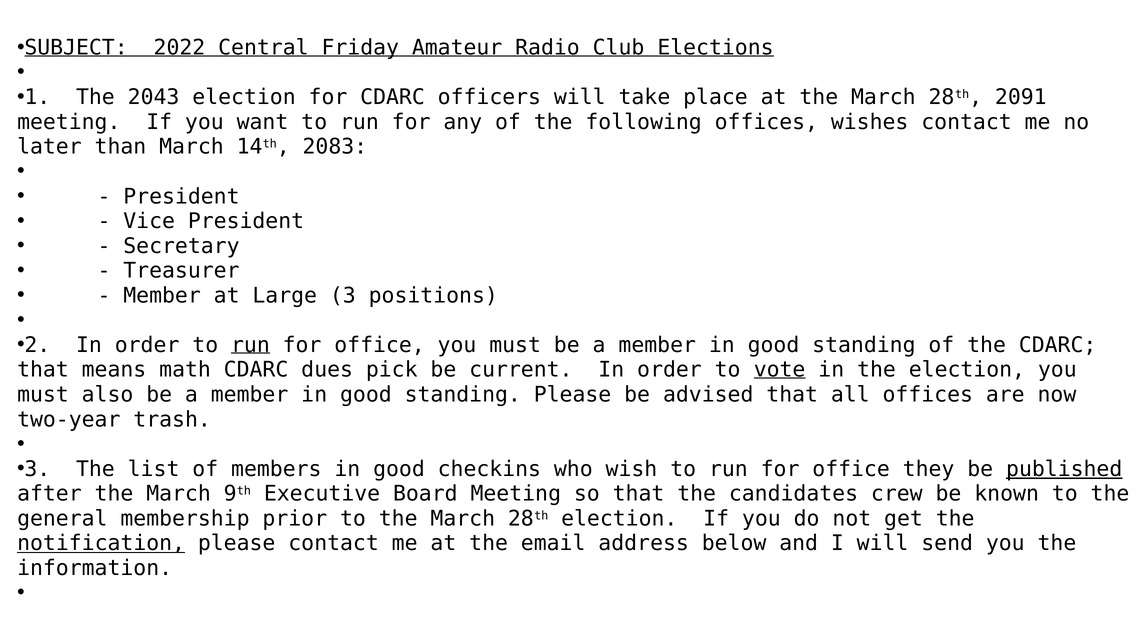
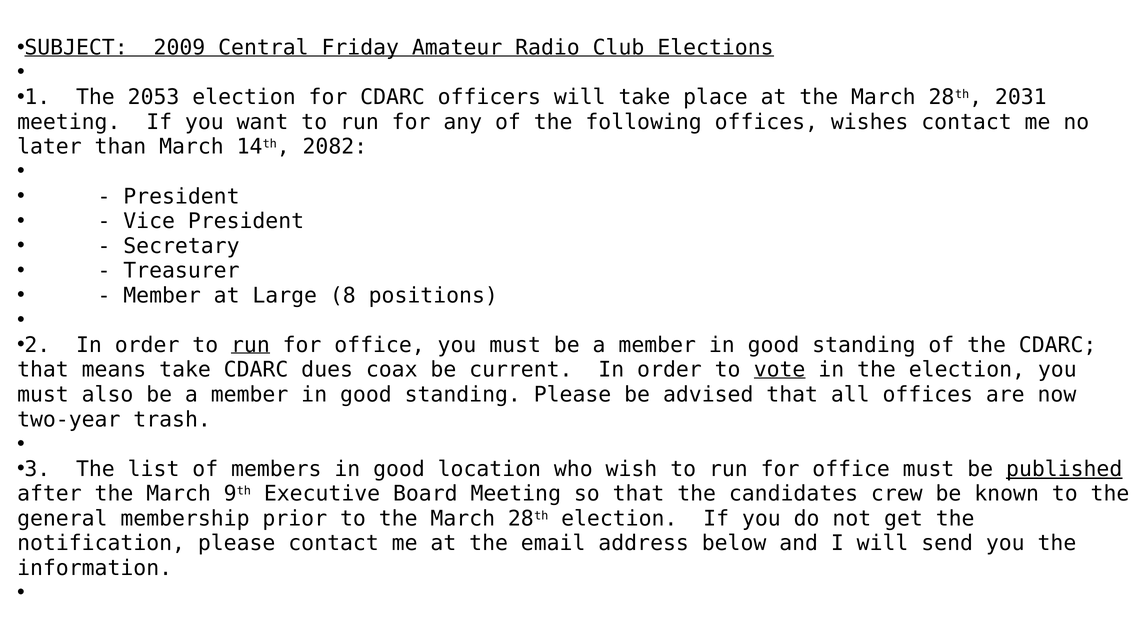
2022: 2022 -> 2009 (179, 48)
2043: 2043 -> 2053 (154, 97)
2091: 2091 -> 2031 (1021, 97)
2083: 2083 -> 2082 (335, 147)
3: 3 -> 8 (343, 296)
means math: math -> take (185, 370)
pick: pick -> coax (392, 370)
checkins: checkins -> location (489, 469)
office they: they -> must (929, 469)
notification underline: present -> none (101, 543)
